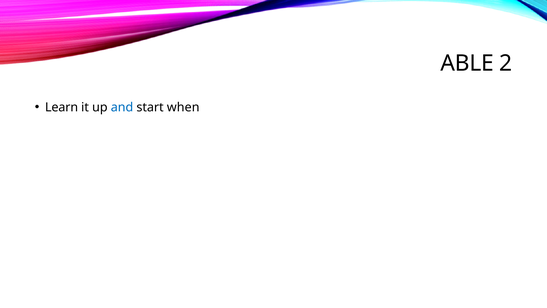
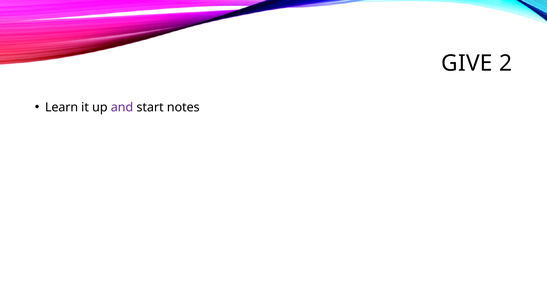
ABLE: ABLE -> GIVE (467, 63)
and colour: blue -> purple (122, 107)
when: when -> notes (183, 107)
